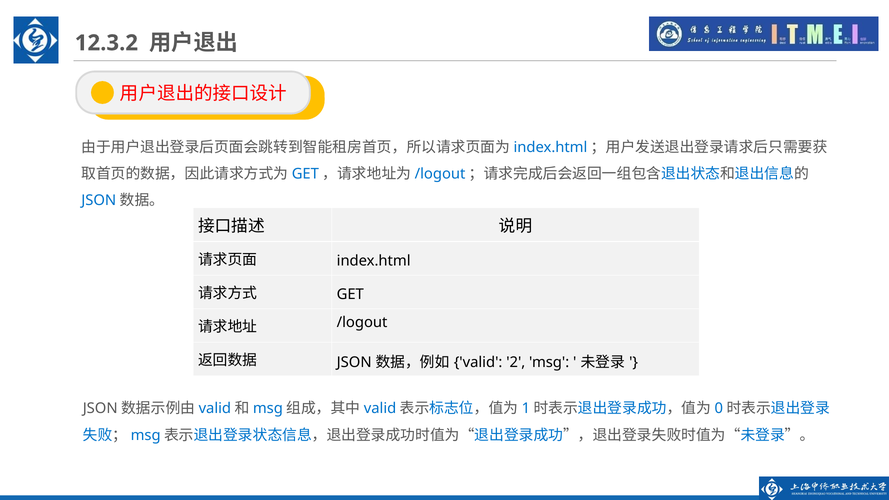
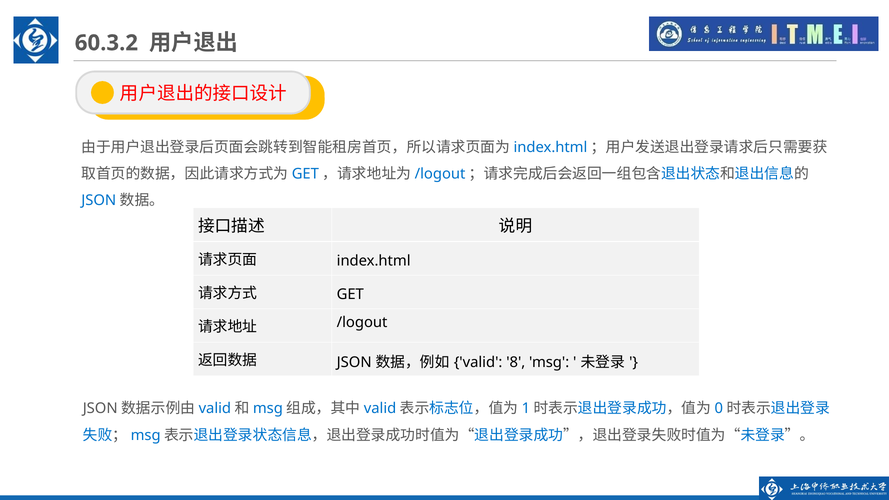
12.3.2: 12.3.2 -> 60.3.2 (106, 43)
2: 2 -> 8 (516, 362)
